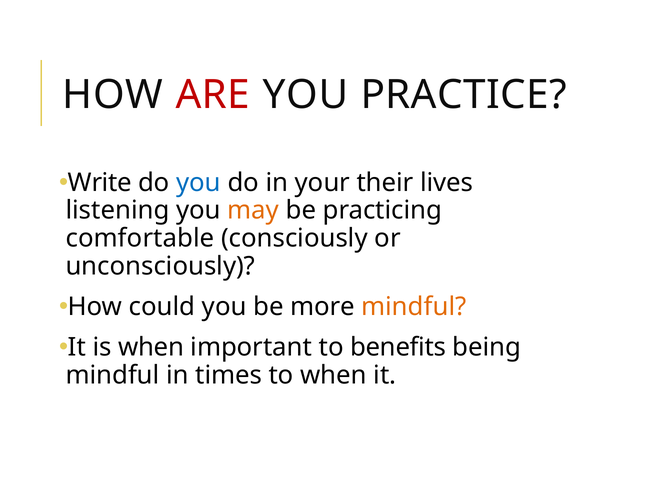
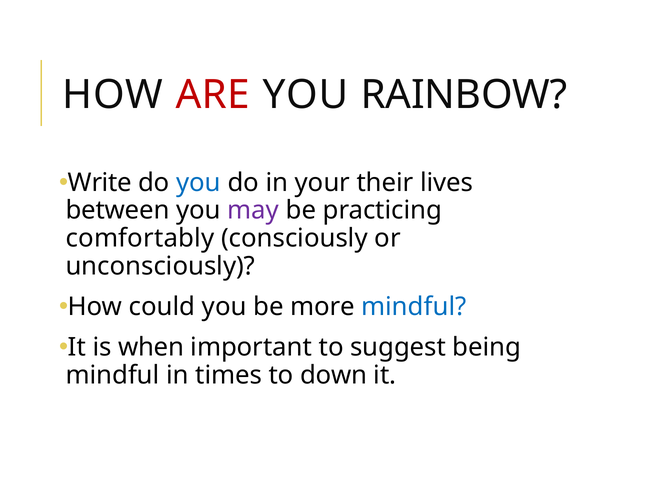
PRACTICE: PRACTICE -> RAINBOW (464, 95)
listening: listening -> between (118, 211)
may colour: orange -> purple (253, 211)
comfortable: comfortable -> comfortably (140, 238)
mindful colour: orange -> blue (414, 307)
benefits: benefits -> suggest (398, 348)
to when: when -> down (334, 375)
